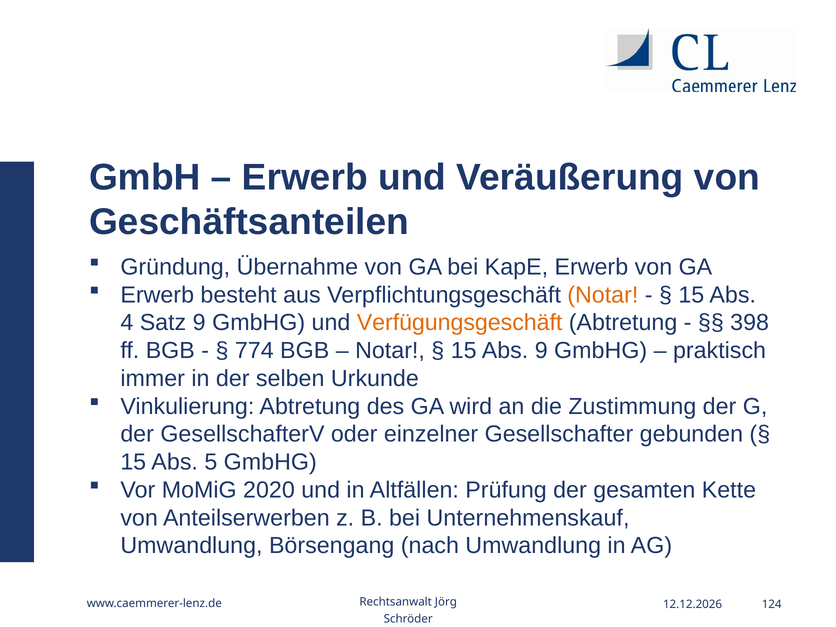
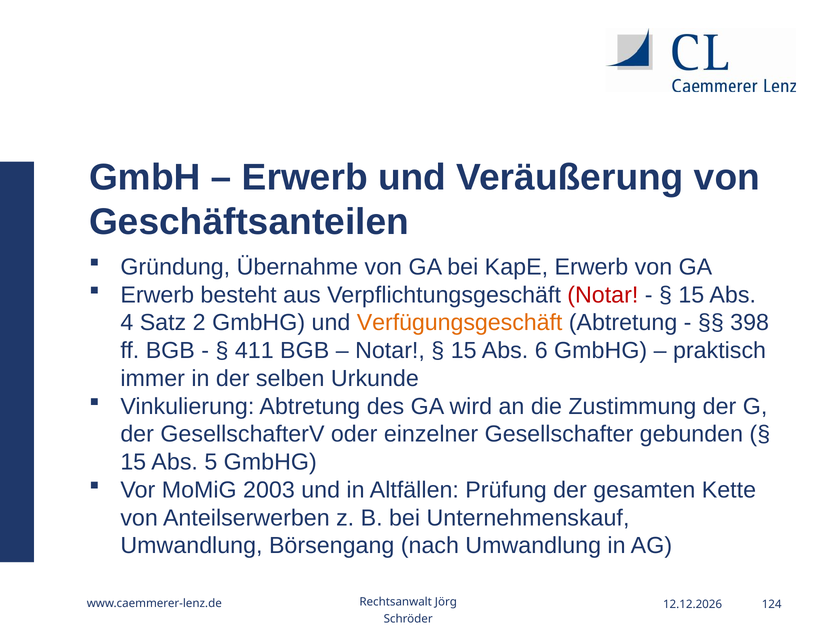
Notar colour: orange -> red (603, 295)
Satz 9: 9 -> 2 (199, 323)
774: 774 -> 411 (254, 351)
Abs 9: 9 -> 6 (541, 351)
2020: 2020 -> 2003 (269, 490)
